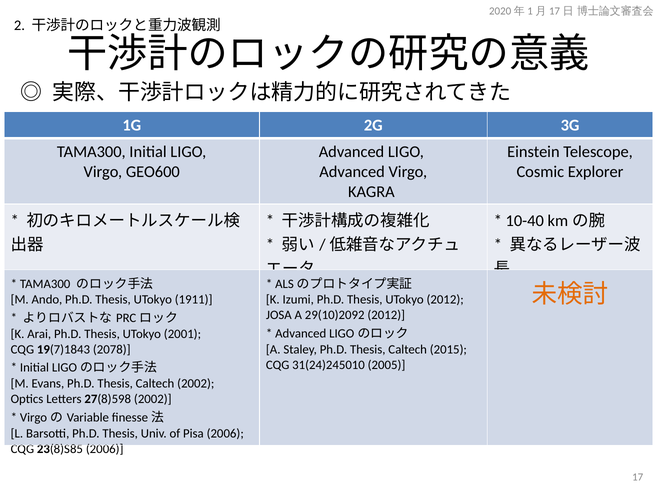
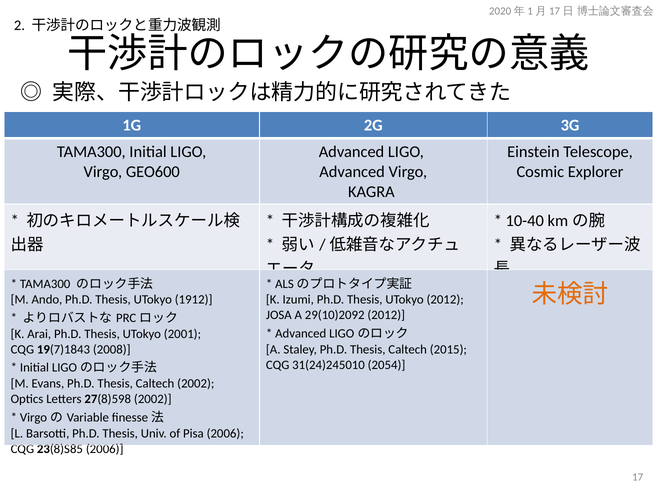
1911: 1911 -> 1912 (194, 300)
2078: 2078 -> 2008 (112, 349)
2005: 2005 -> 2054 (387, 365)
